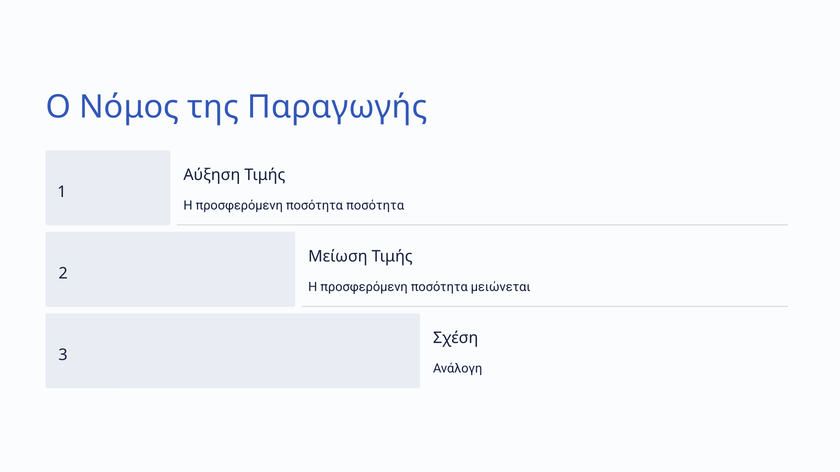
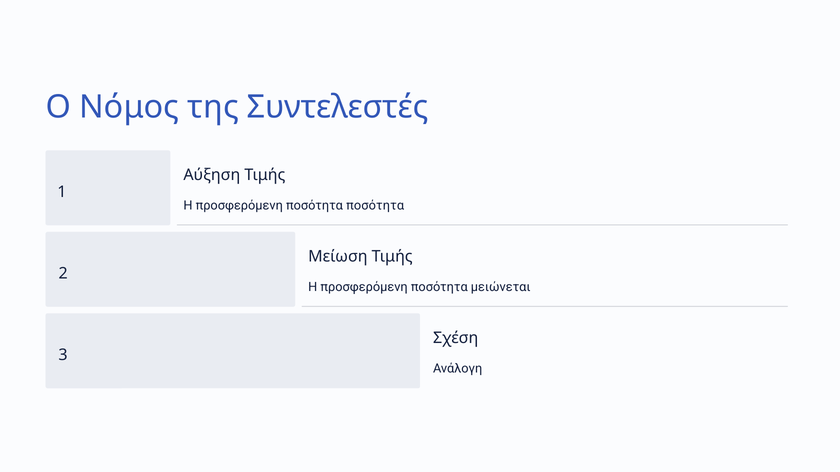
Παραγωγής: Παραγωγής -> Συντελεστές (338, 107)
